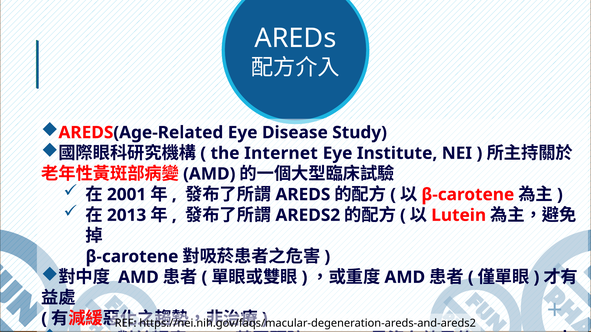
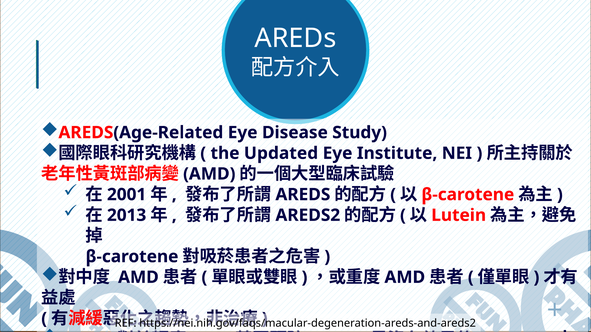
Internet: Internet -> Updated (281, 153)
